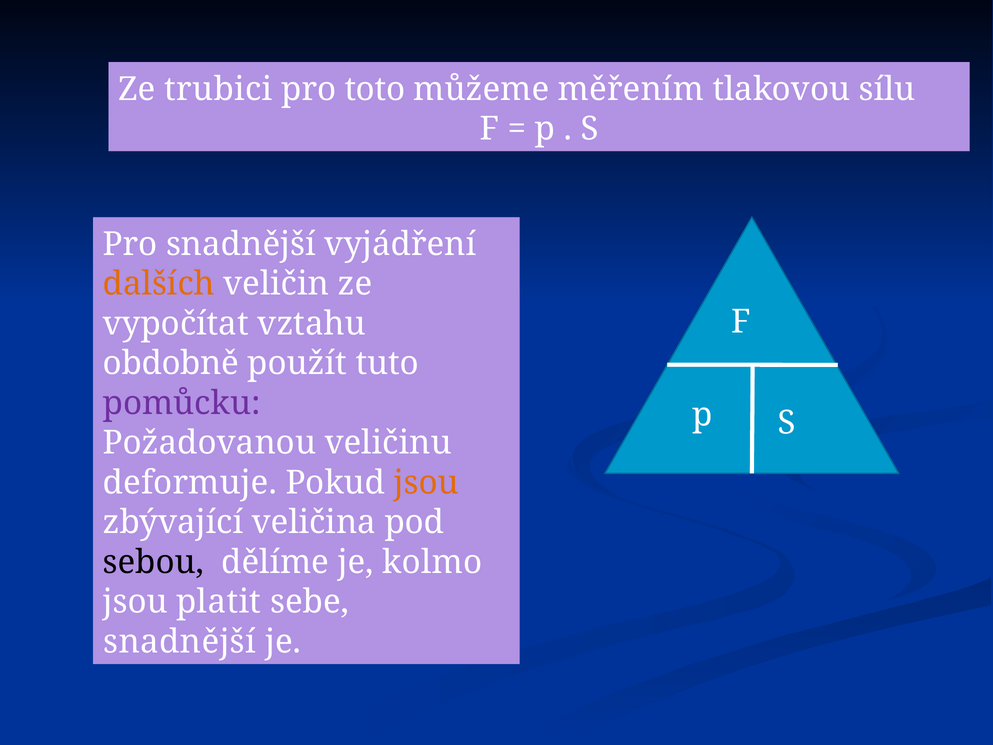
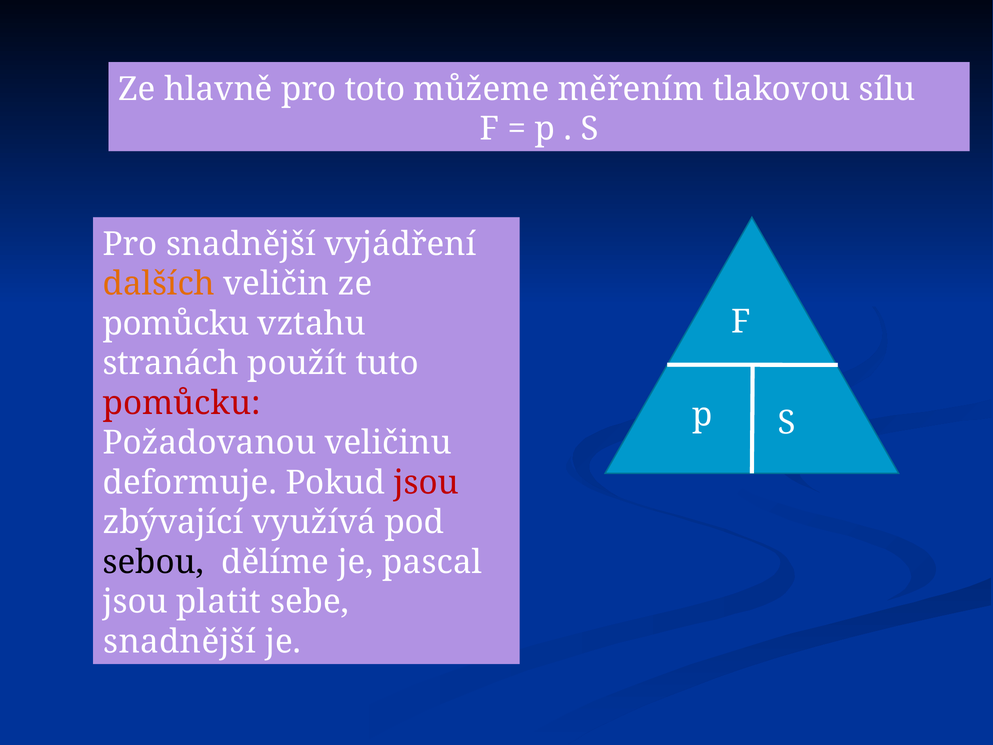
trubici: trubici -> hlavně (218, 89)
vypočítat: vypočítat -> pomůcku (176, 324)
obdobně: obdobně -> stranách (171, 363)
pomůcku colour: purple -> red (182, 403)
jsou colour: orange -> red (426, 483)
veličina: veličina -> využívá (314, 522)
kolmo: kolmo -> pascal (432, 562)
